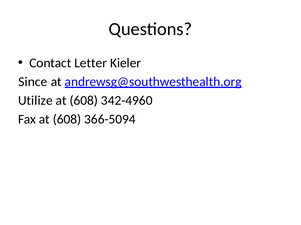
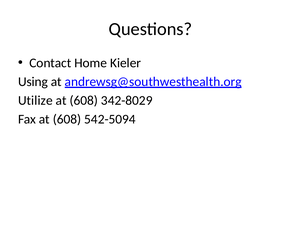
Letter: Letter -> Home (91, 63)
Since: Since -> Using (33, 82)
342-4960: 342-4960 -> 342-8029 (127, 101)
366-5094: 366-5094 -> 542-5094 (110, 120)
